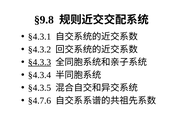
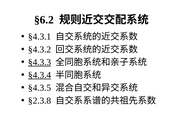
§9.8: §9.8 -> §6.2 (44, 20)
§4.3.4 underline: none -> present (40, 75)
§4.7.6: §4.7.6 -> §2.3.8 (40, 101)
